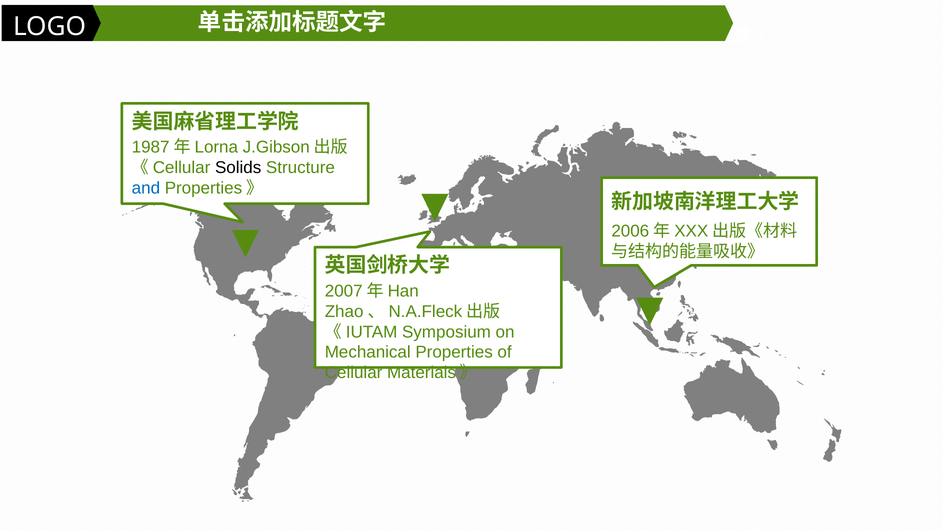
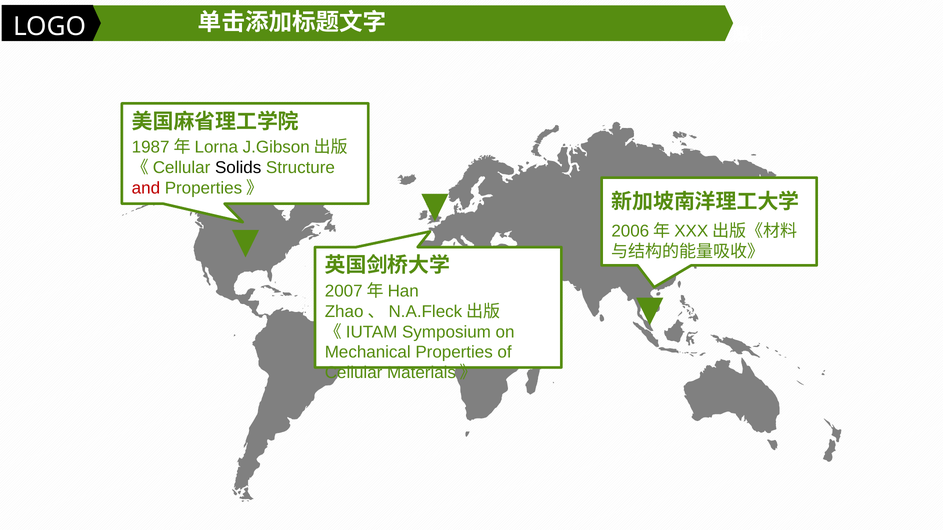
and colour: blue -> red (146, 188)
